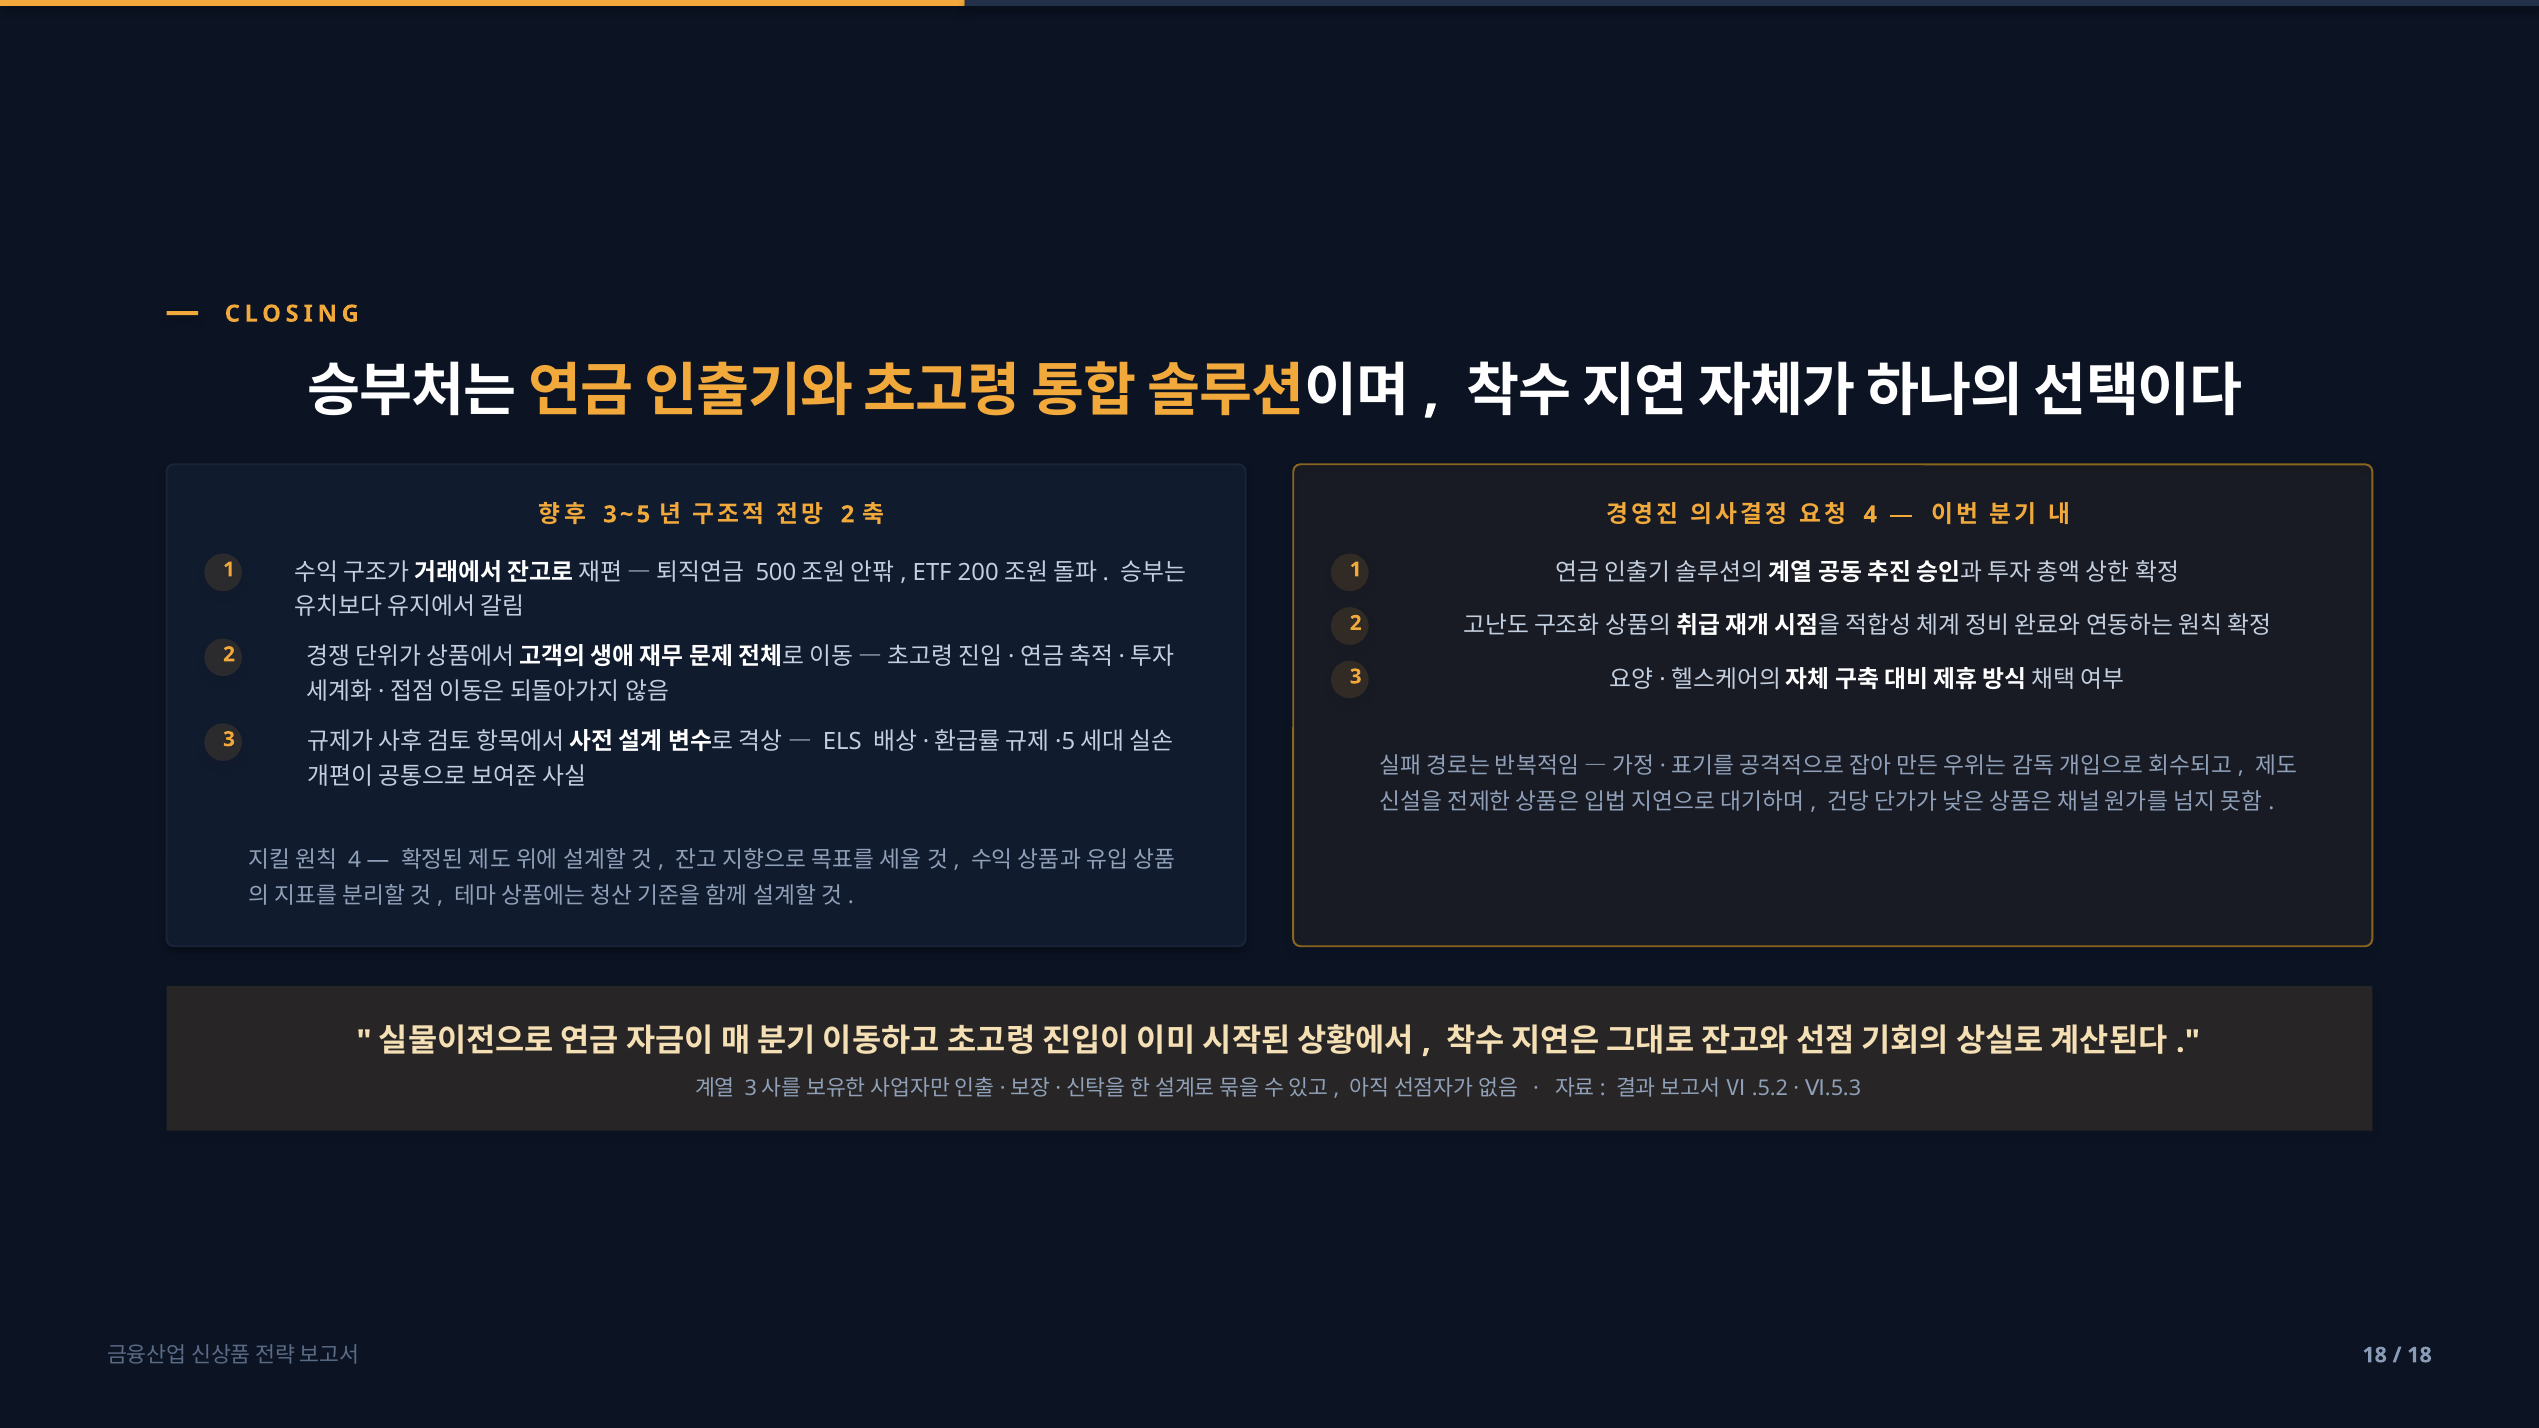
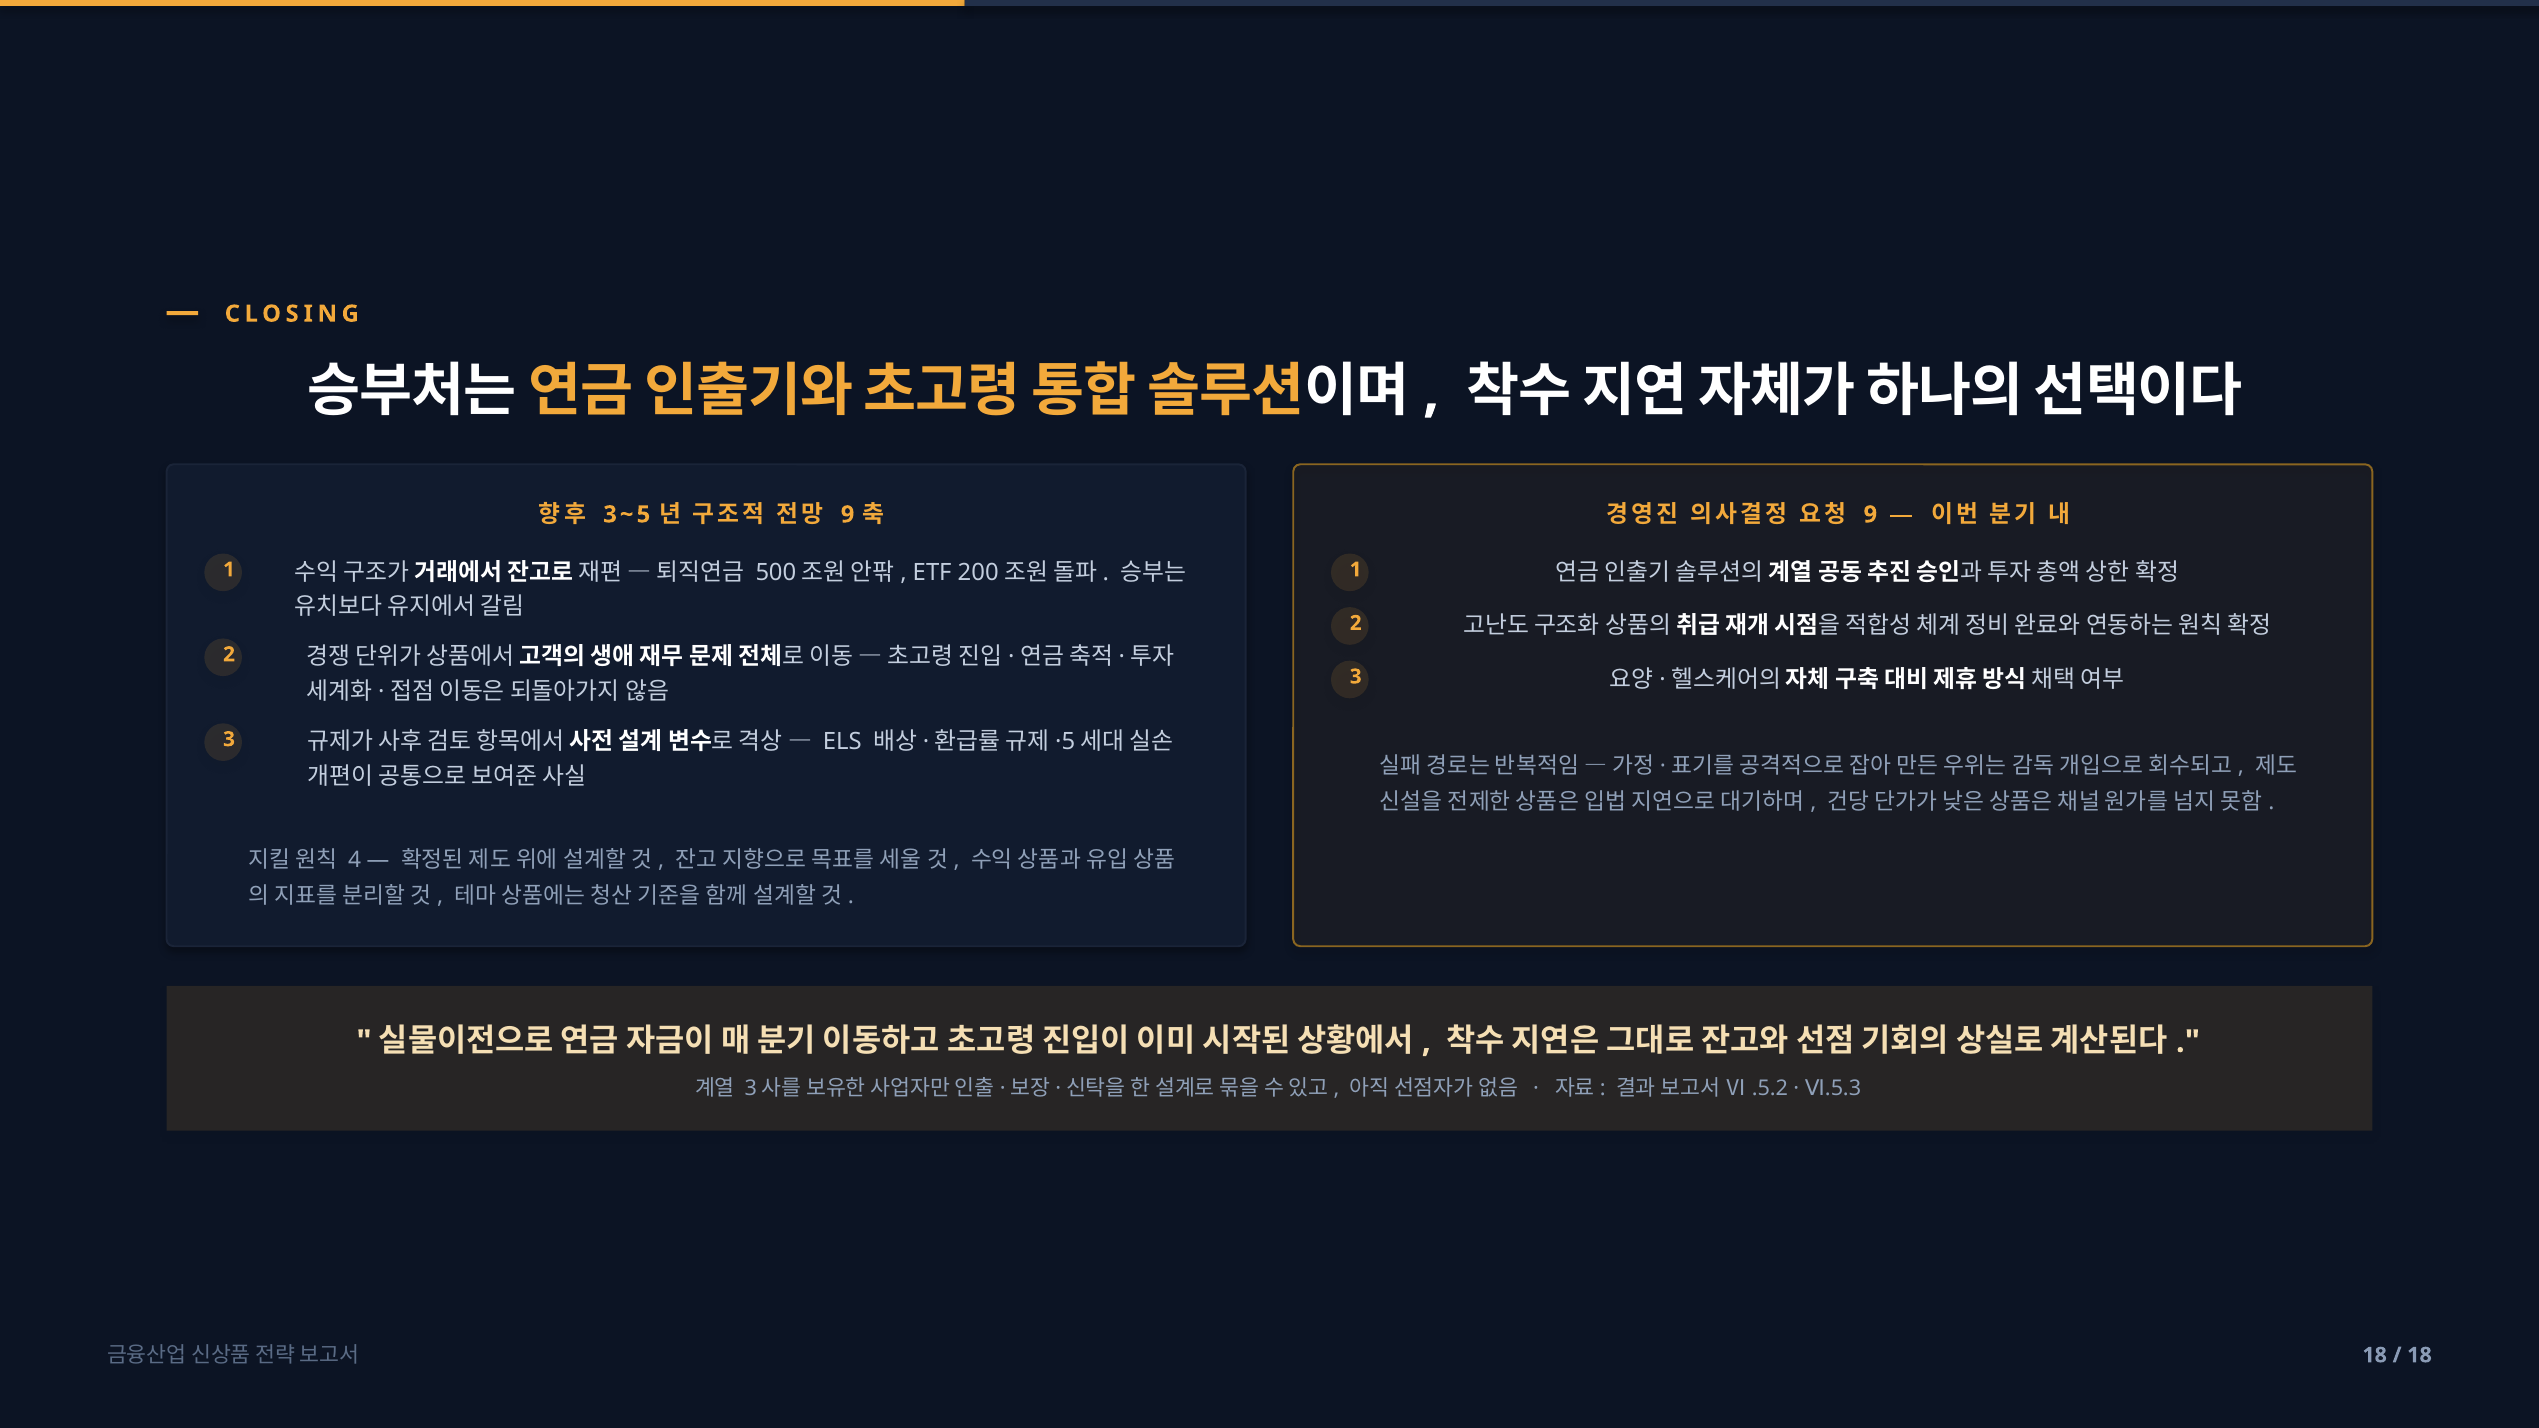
2: 2 -> 9 (848, 515)
4: 4 -> 9 (1870, 515)
